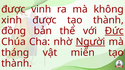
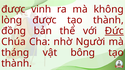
xinh: xinh -> lòng (12, 20)
Người underline: present -> none (90, 42)
miến: miến -> bông (83, 53)
